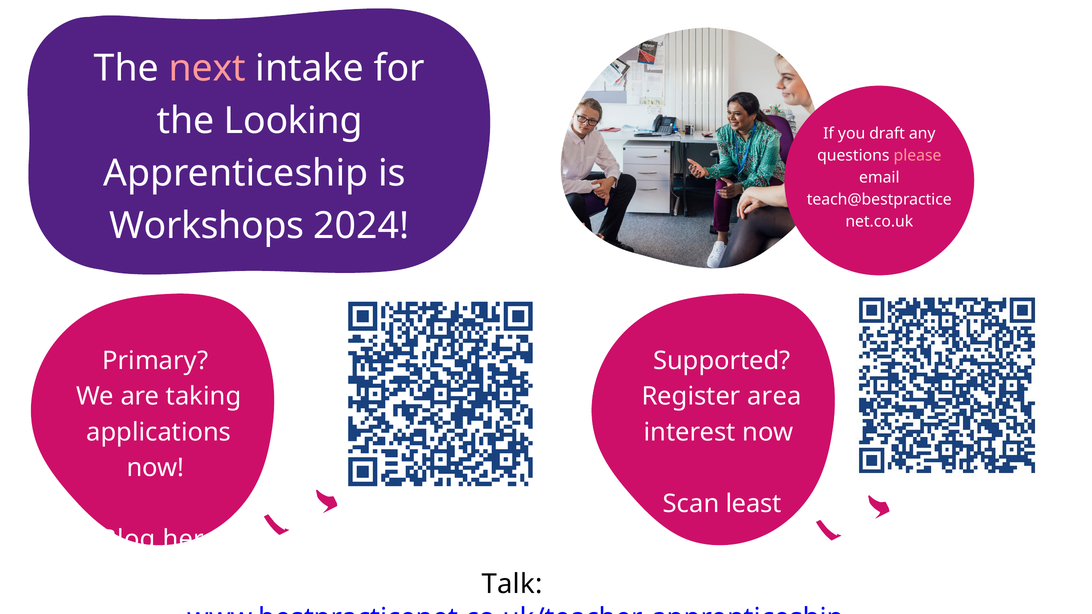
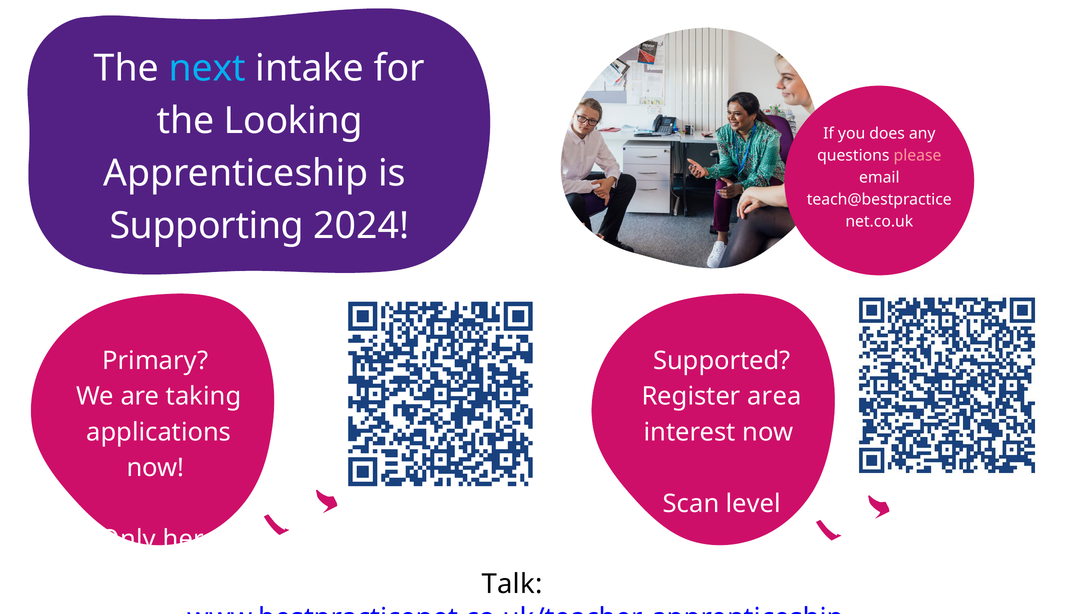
next colour: pink -> light blue (207, 68)
draft: draft -> does (887, 134)
Workshops: Workshops -> Supporting (207, 226)
least: least -> level (753, 504)
Blog: Blog -> Only (128, 540)
